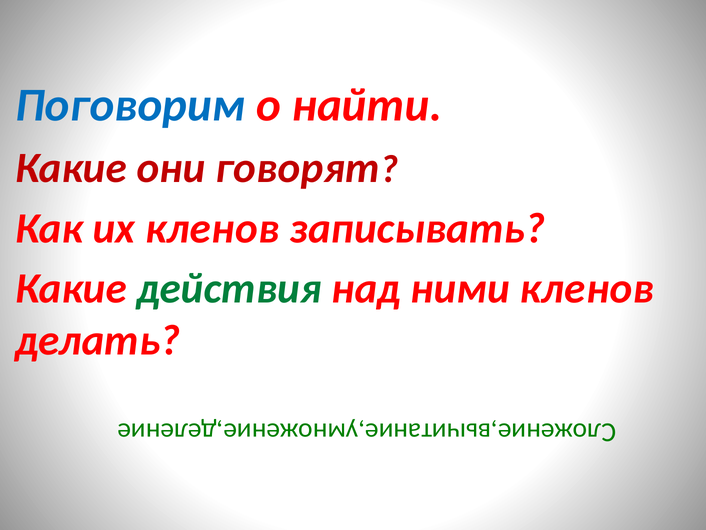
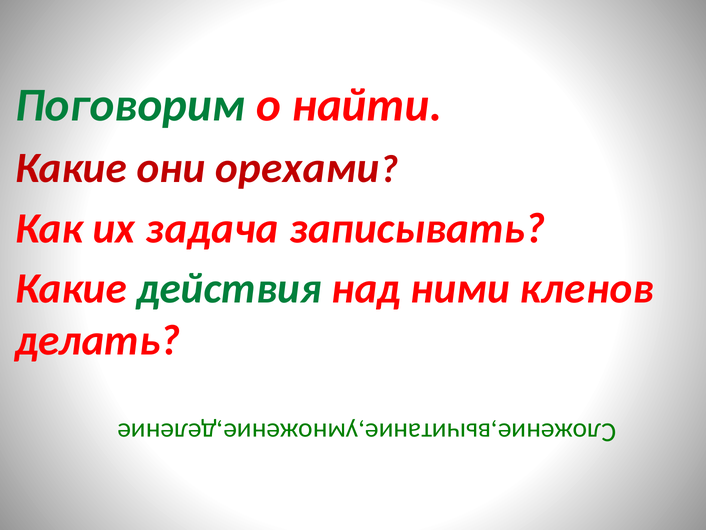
Поговорим colour: blue -> green (130, 105)
говорят: говорят -> орехами (297, 168)
их кленов: кленов -> задача (212, 228)
